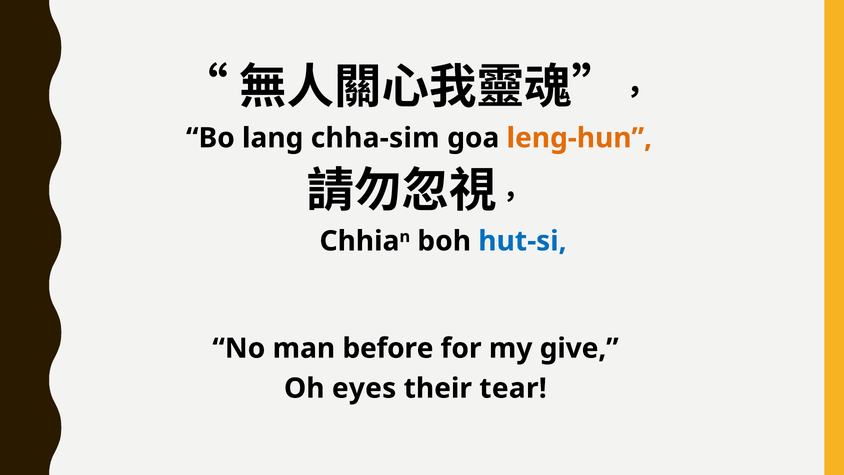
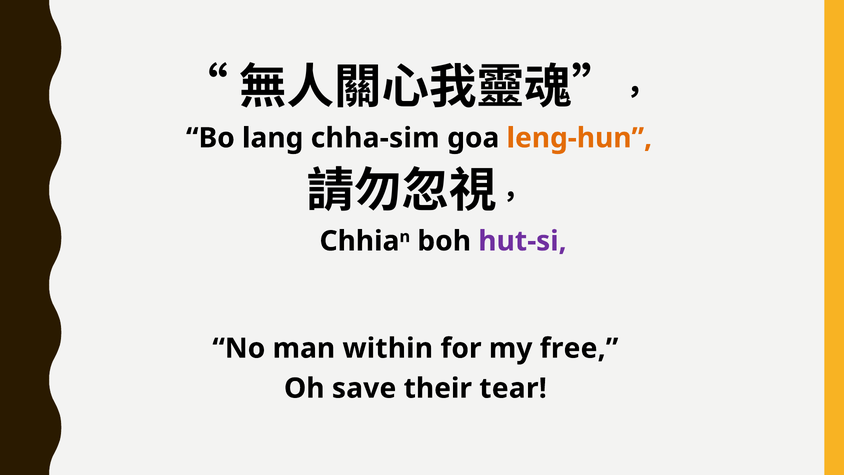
hut-si colour: blue -> purple (522, 241)
before: before -> within (388, 348)
give: give -> free (579, 348)
eyes: eyes -> save (364, 388)
